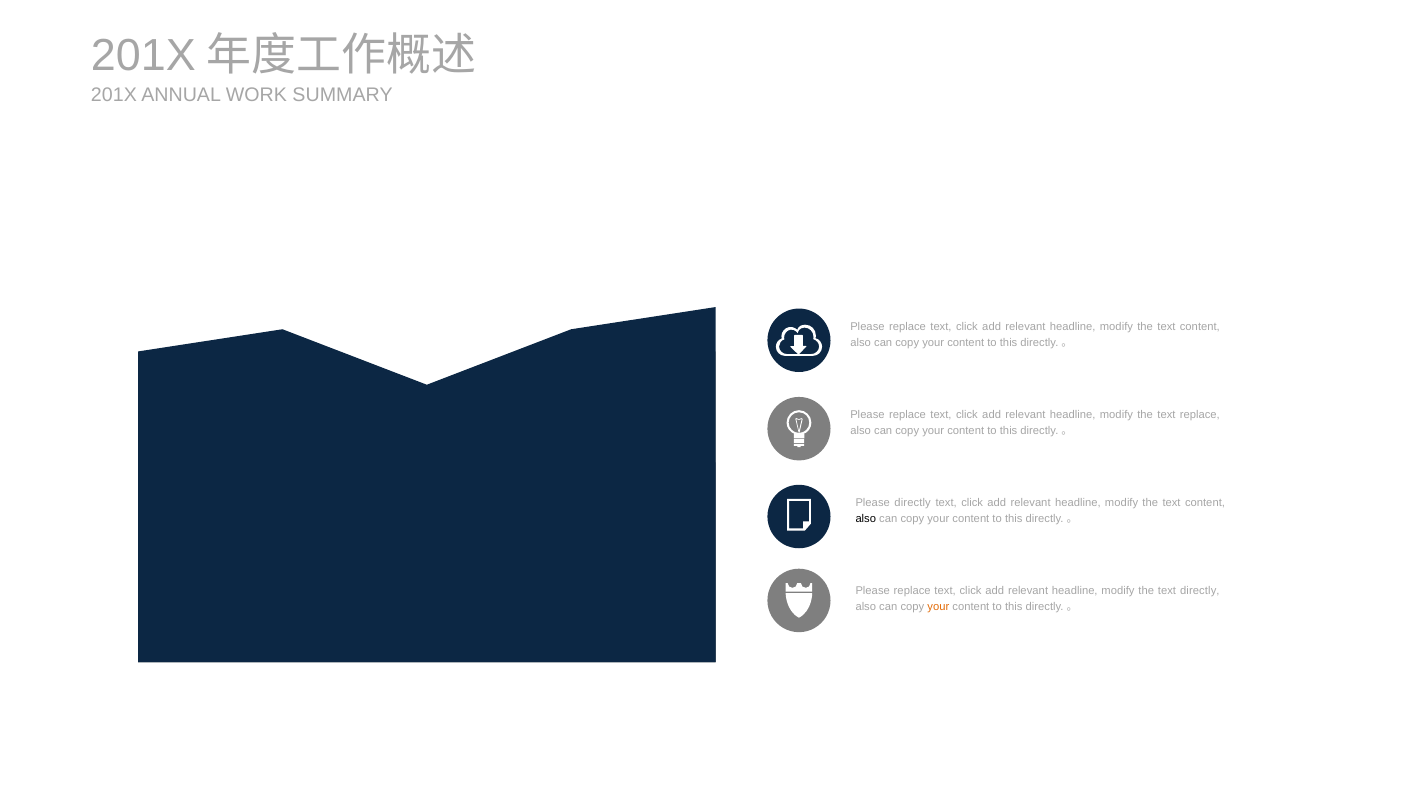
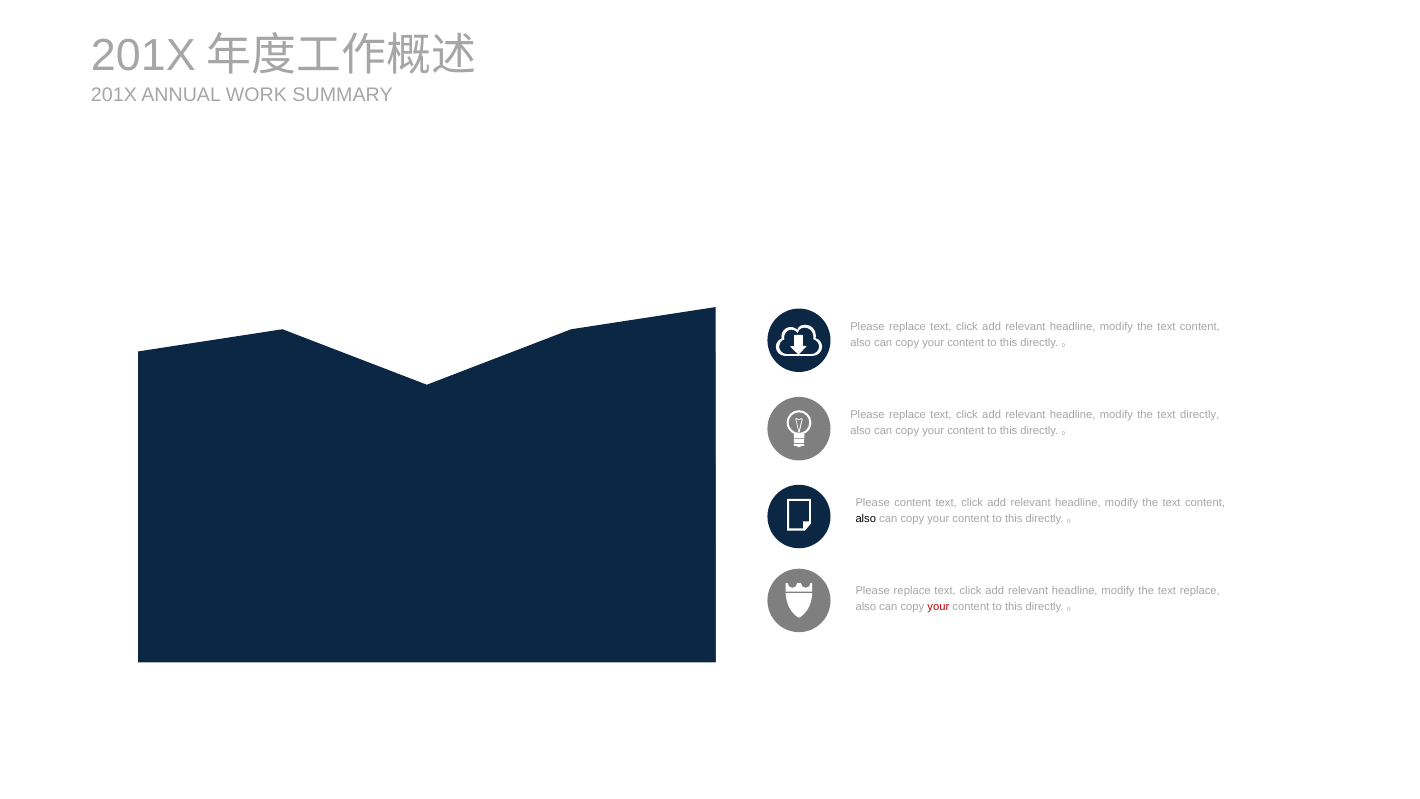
text replace: replace -> directly (1200, 414)
Please directly: directly -> content (913, 502)
text directly: directly -> replace (1200, 590)
your colour: orange -> red (938, 606)
